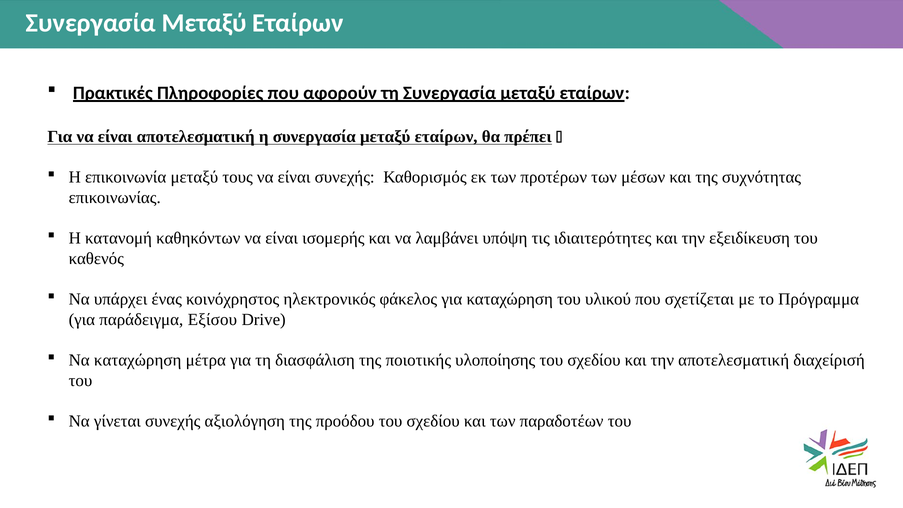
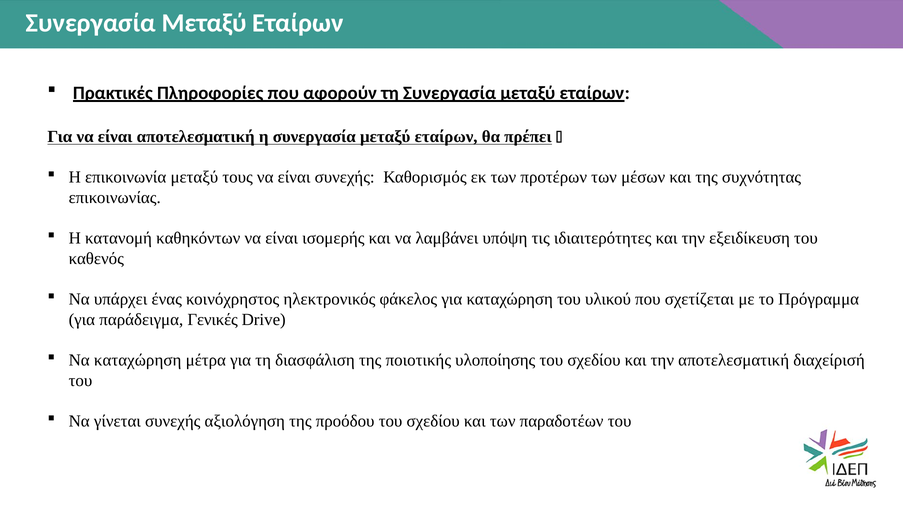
Εξίσου: Εξίσου -> Γενικές (213, 320)
